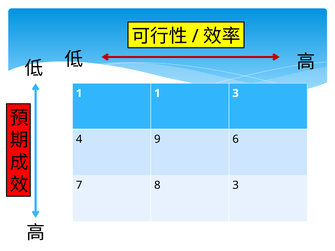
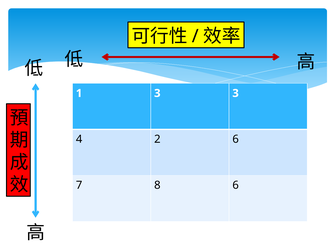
1 1: 1 -> 3 (157, 93)
9: 9 -> 2 (157, 139)
8 3: 3 -> 6 (236, 185)
